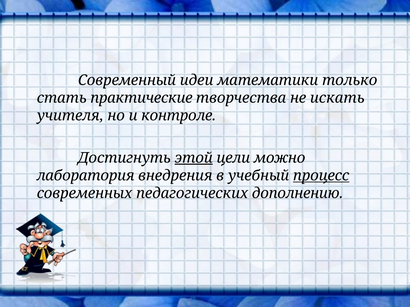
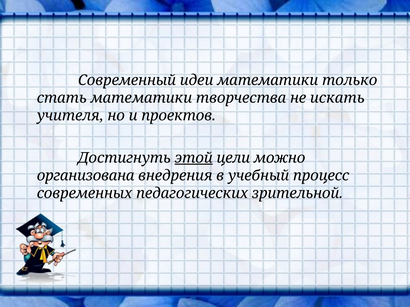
стать практические: практические -> математики (141, 98)
контроле: контроле -> проектов (179, 116)
лаборатория: лаборатория -> организована (86, 176)
процесс underline: present -> none (321, 176)
дополнению: дополнению -> зрительной (298, 194)
